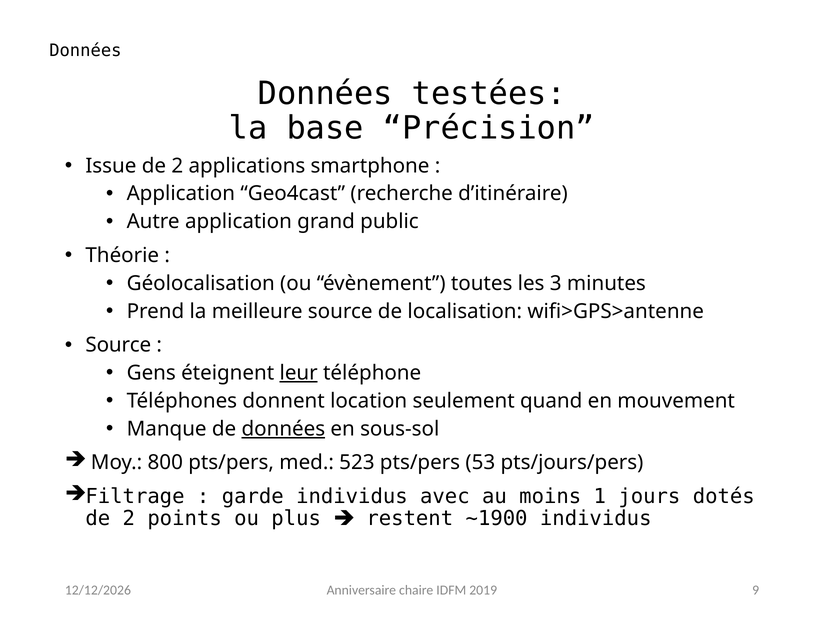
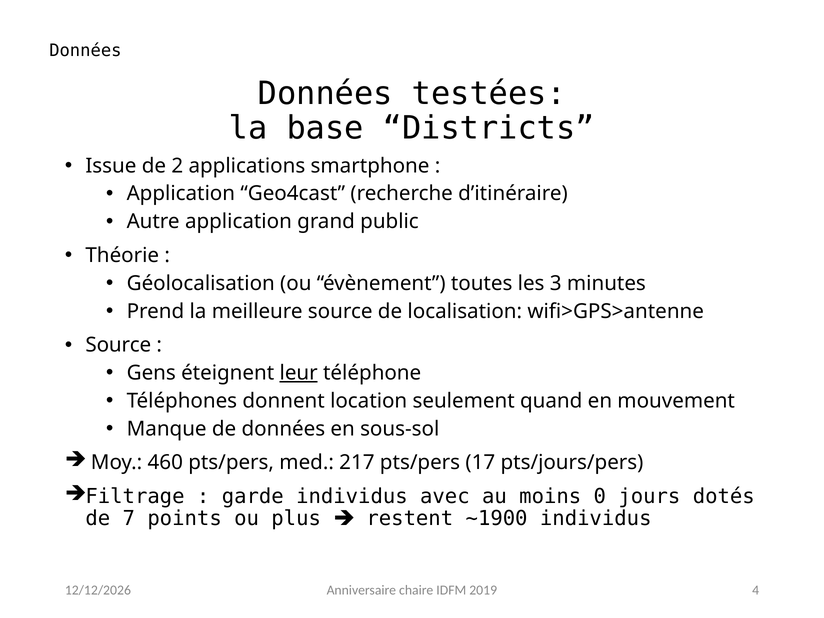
Précision: Précision -> Districts (489, 128)
données underline: present -> none (283, 429)
800: 800 -> 460 (165, 463)
523: 523 -> 217 (357, 463)
53: 53 -> 17 (480, 463)
1: 1 -> 0 (600, 496)
2: 2 -> 7 (129, 519)
9: 9 -> 4 (756, 590)
